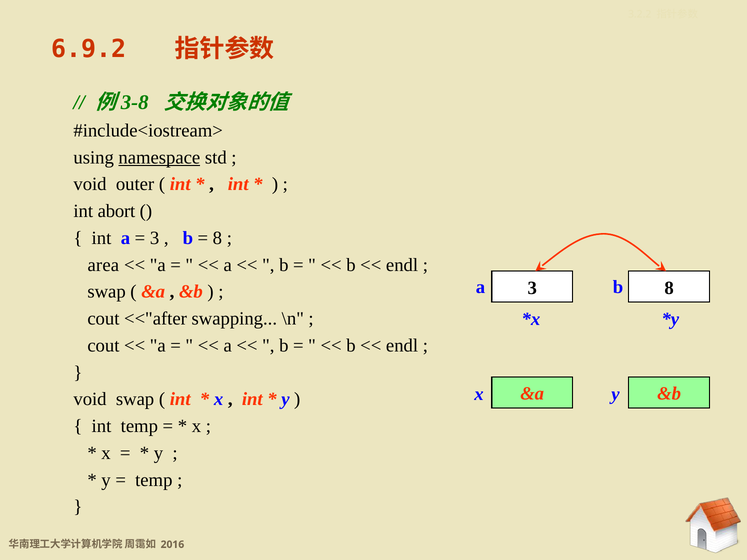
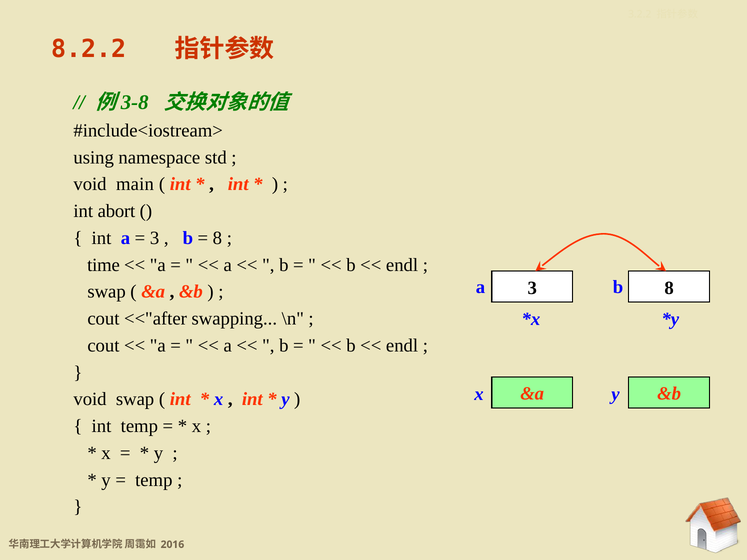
6.9.2: 6.9.2 -> 8.2.2 (89, 49)
namespace underline: present -> none (159, 158)
outer: outer -> main (135, 184)
area: area -> time (104, 265)
